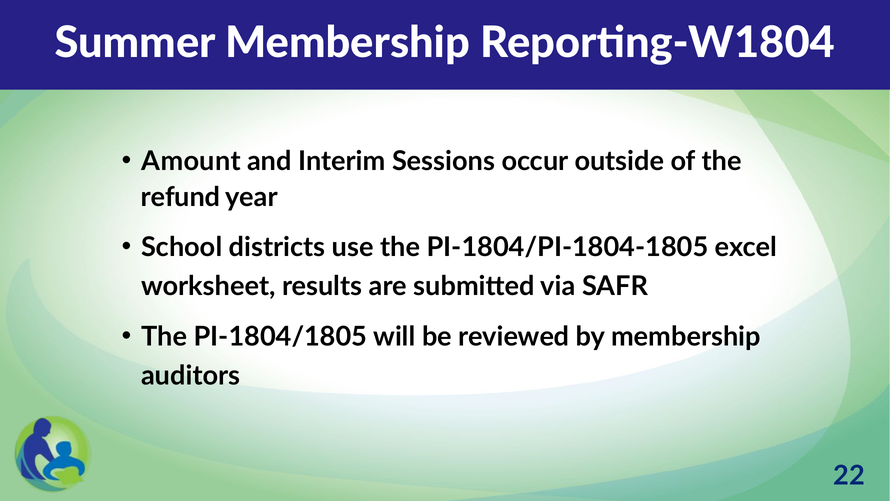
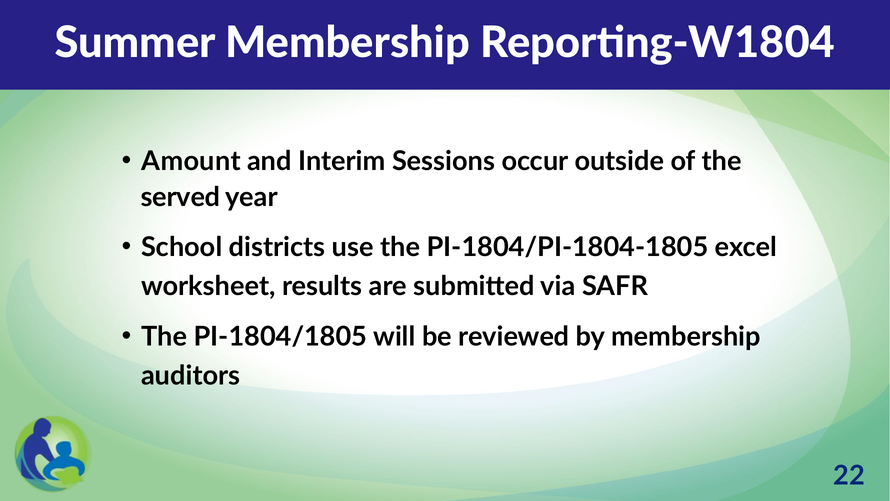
refund: refund -> served (180, 197)
